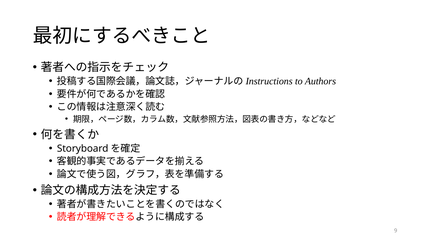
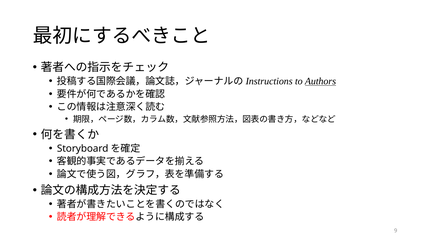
Authors underline: none -> present (321, 81)
